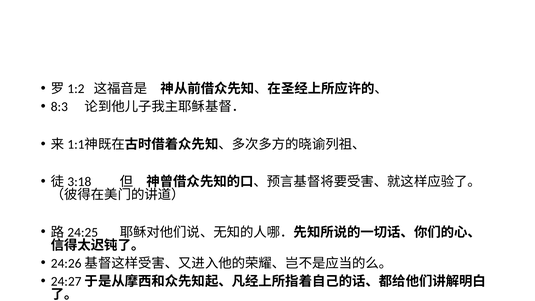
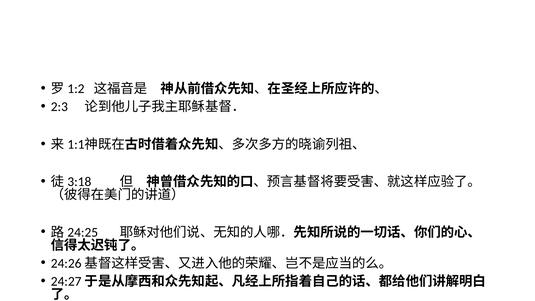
8:3: 8:3 -> 2:3 (59, 107)
